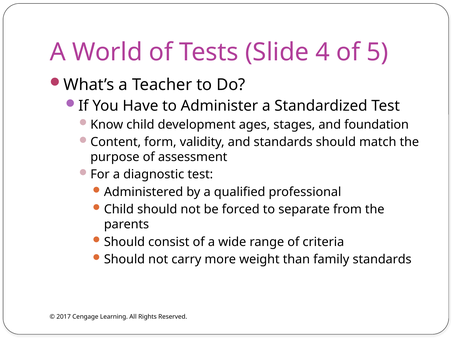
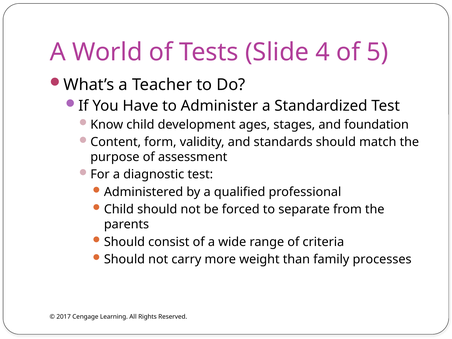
family standards: standards -> processes (382, 259)
